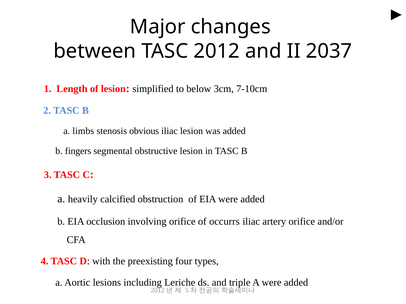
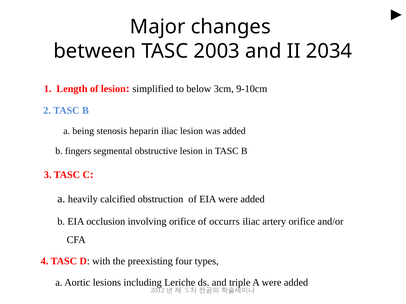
2012: 2012 -> 2003 (217, 51)
2037: 2037 -> 2034 (329, 51)
7-10cm: 7-10cm -> 9-10cm (252, 89)
limbs: limbs -> being (83, 131)
obvious: obvious -> heparin (144, 131)
